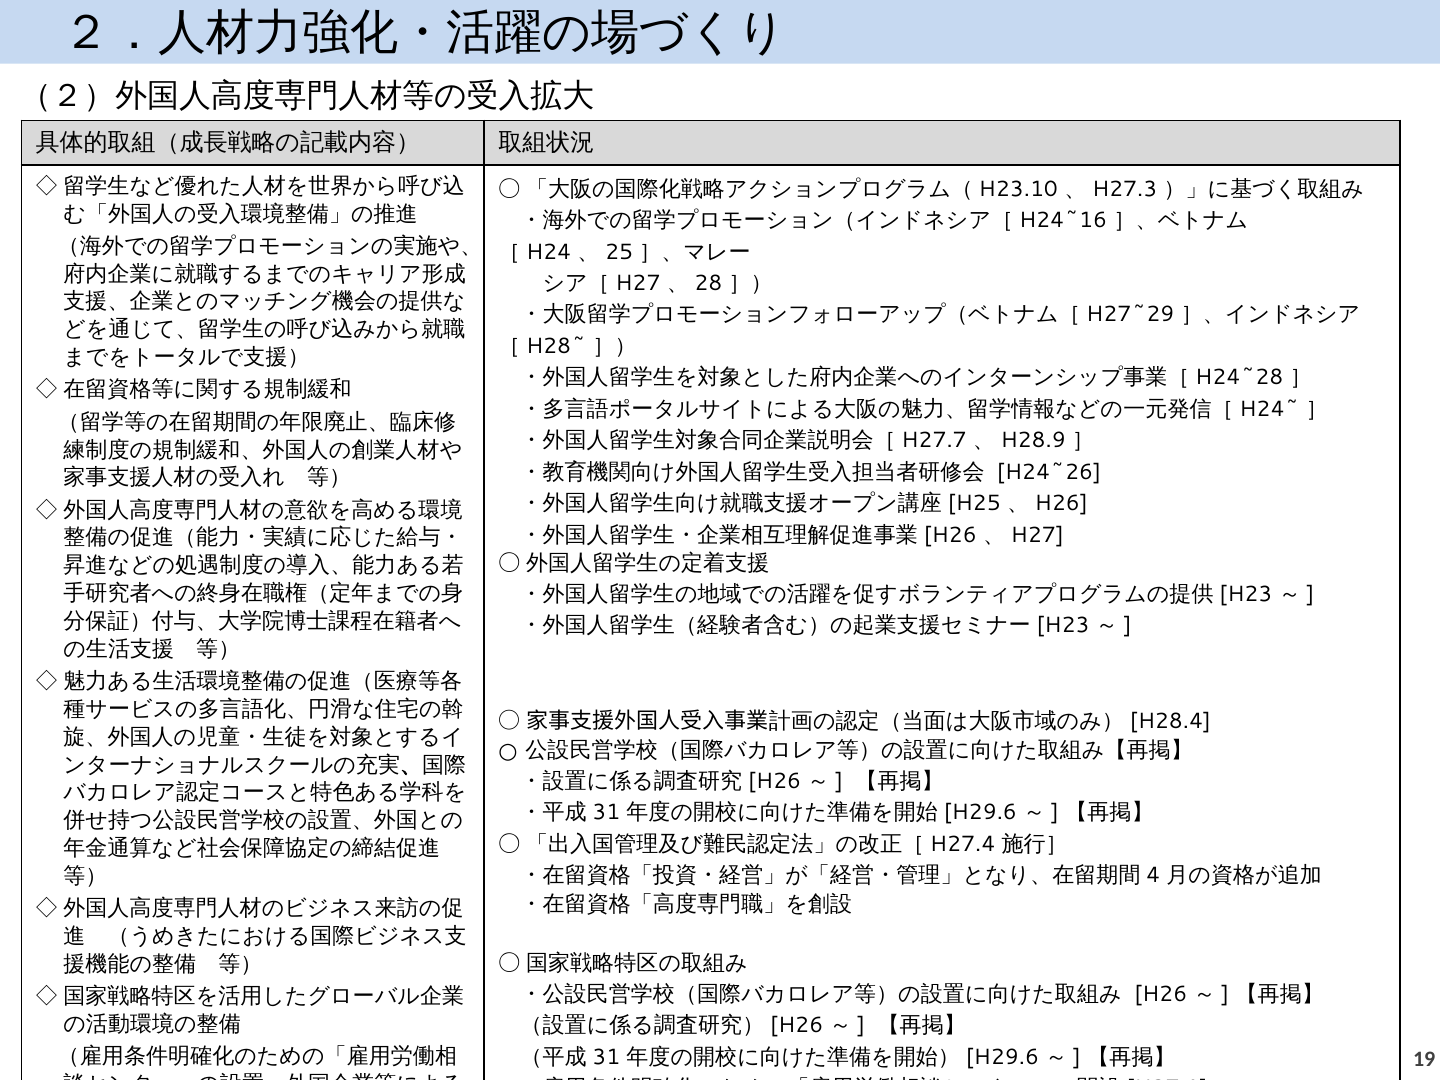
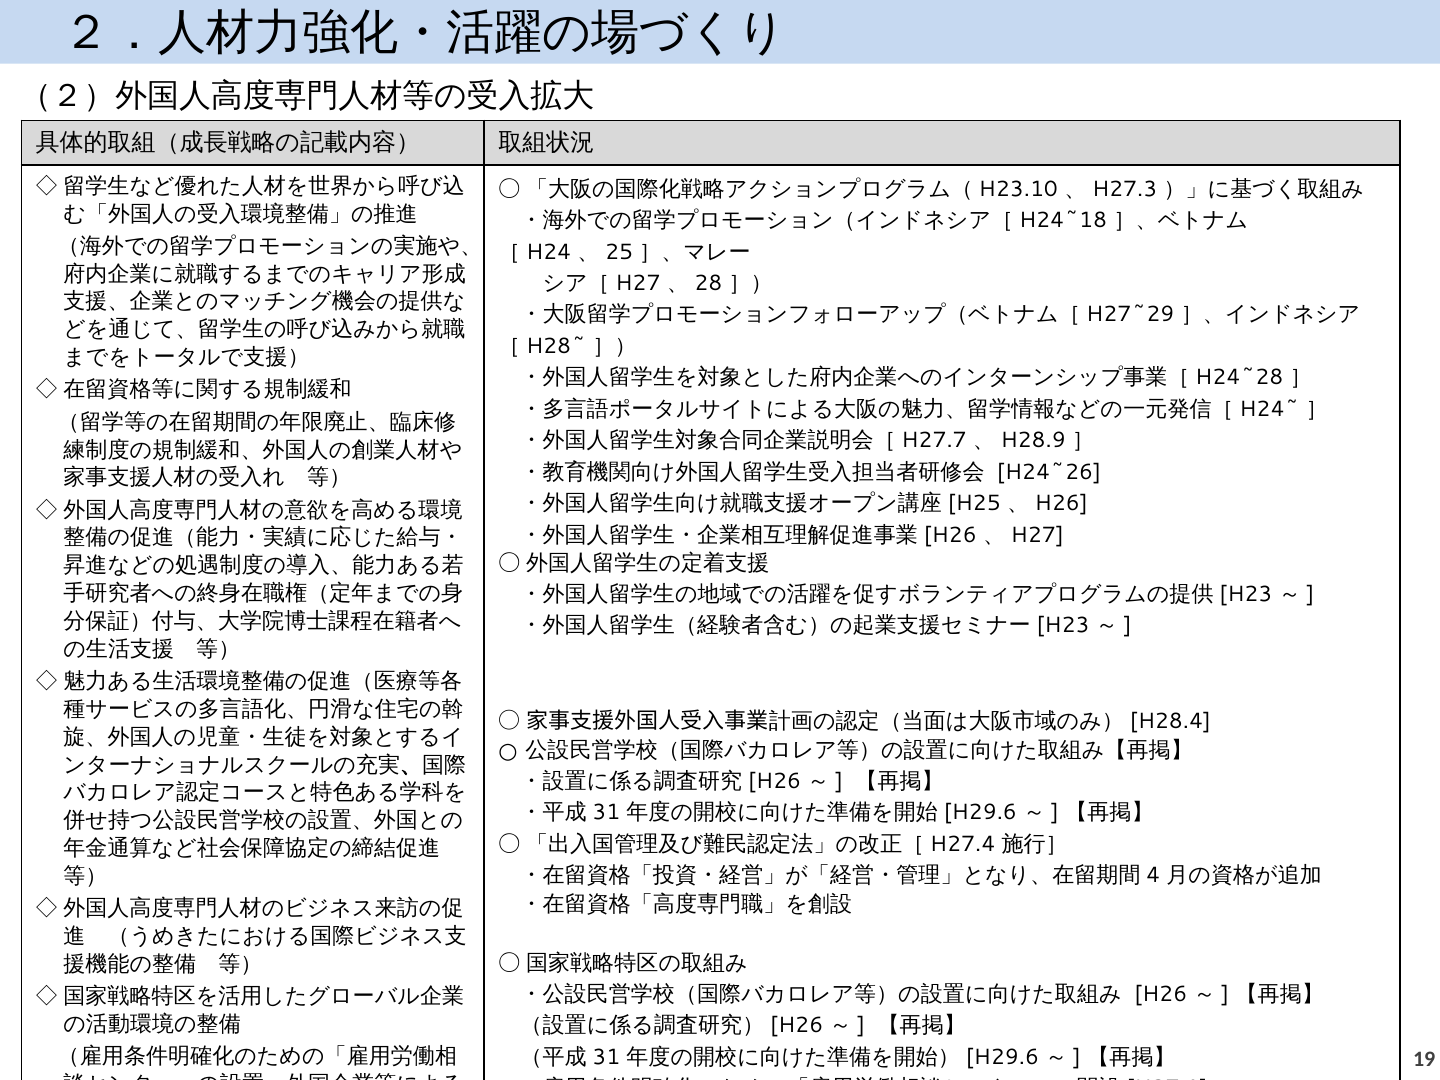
H24~16: H24~16 -> H24~18 (1063, 220)
